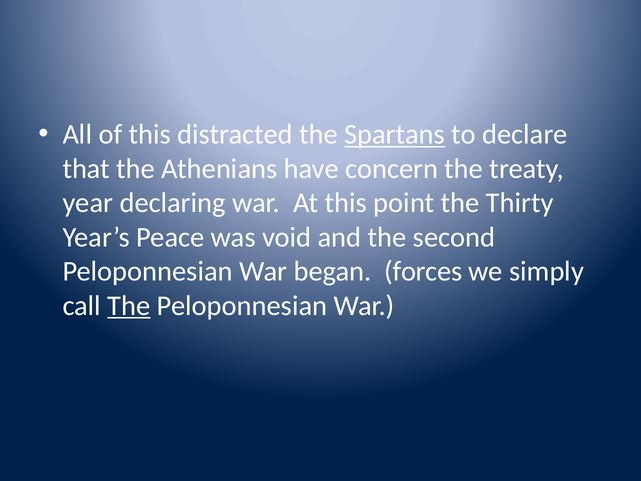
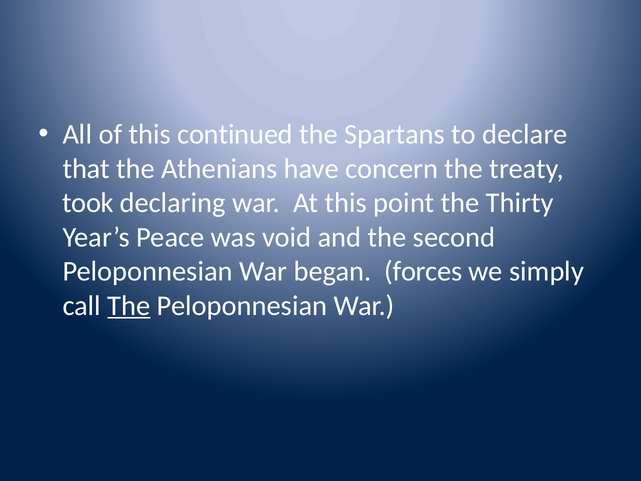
distracted: distracted -> continued (235, 134)
Spartans underline: present -> none (395, 134)
year: year -> took (88, 203)
